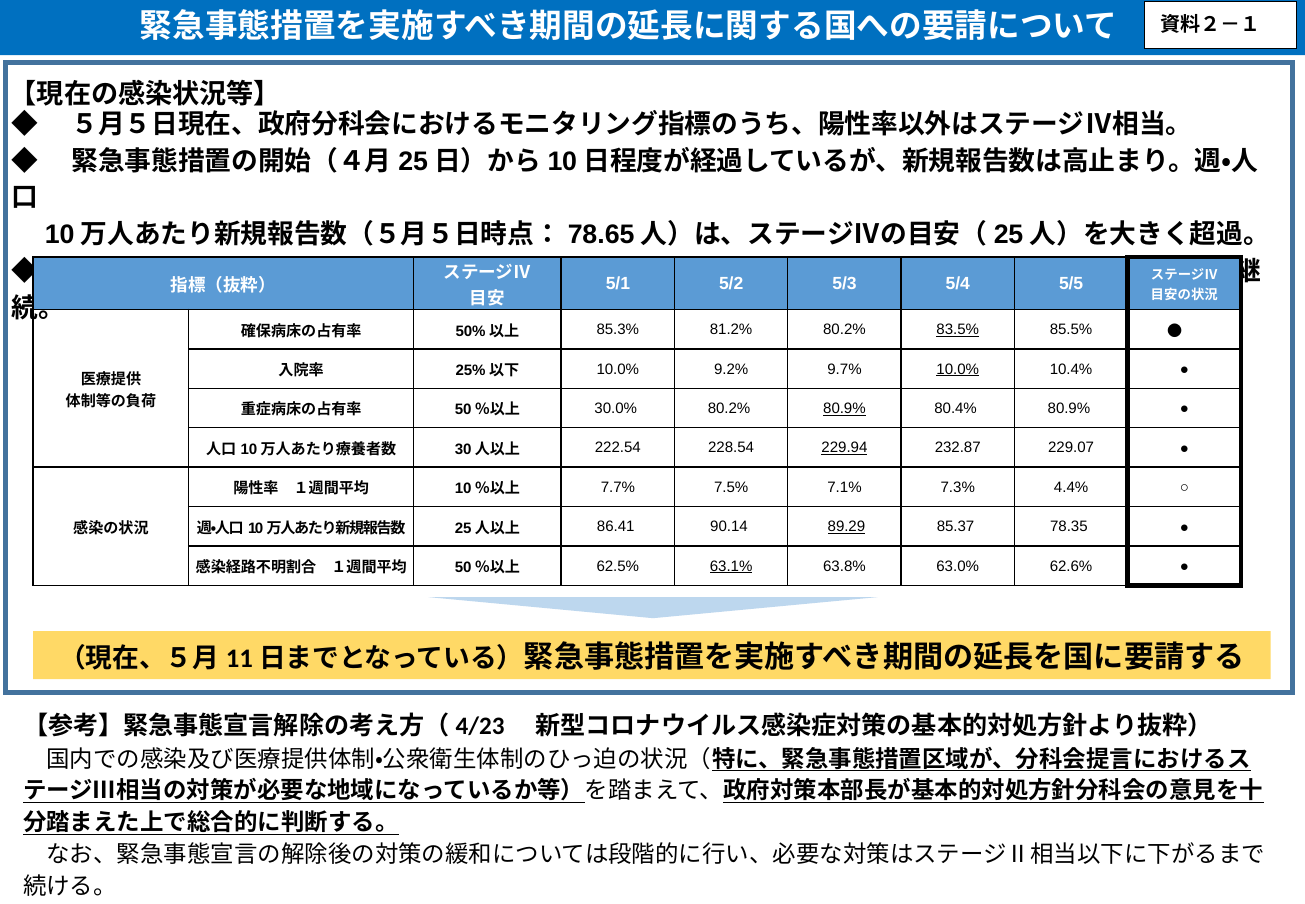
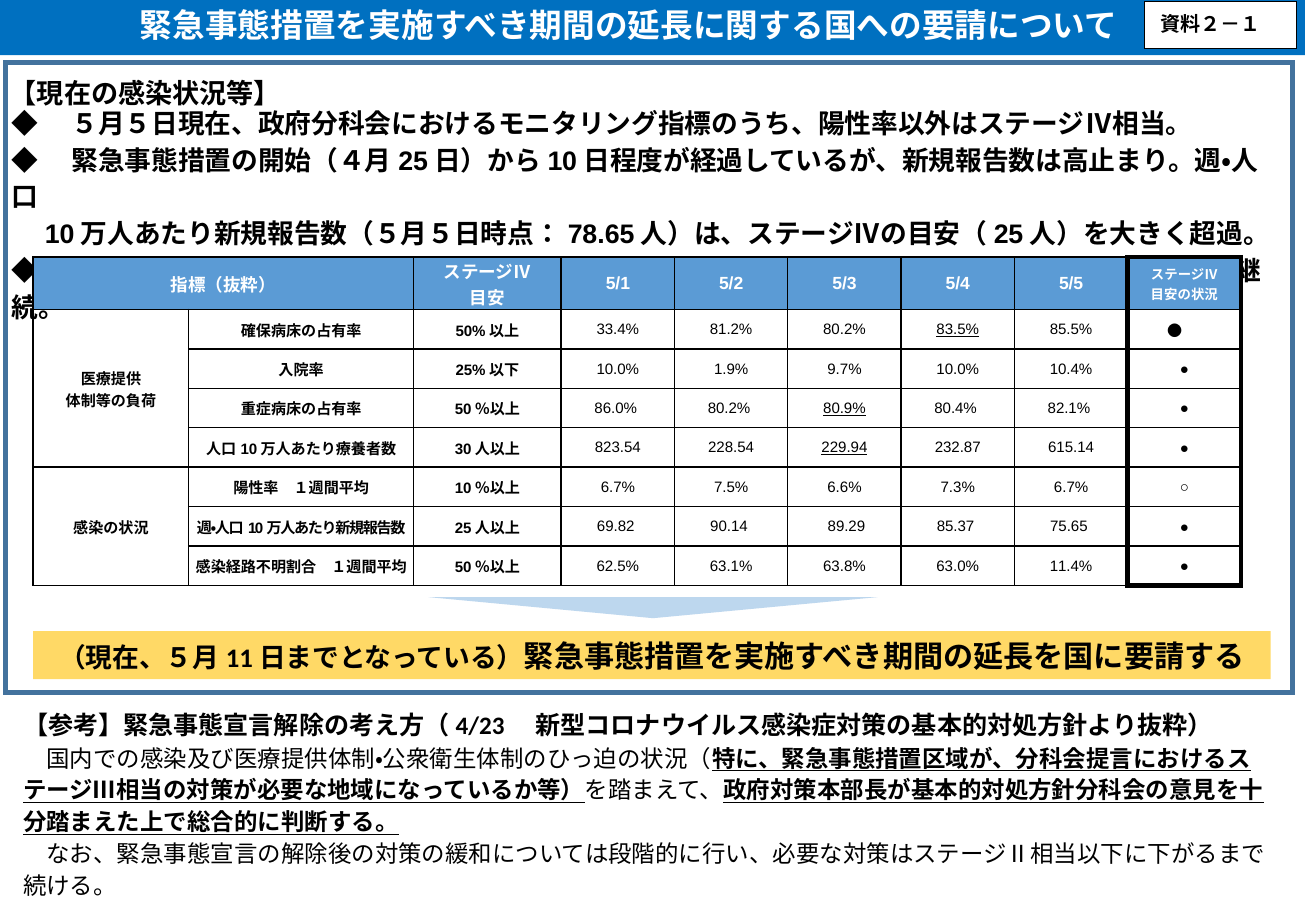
85.3%: 85.3% -> 33.4% (618, 330)
9.2%: 9.2% -> 1.9% (731, 369)
10.0% underline: present -> none (958, 369)
30.0%: 30.0% -> 86.0% (616, 408)
80.4% 80.9%: 80.9% -> 82.1% (1069, 408)
222.54: 222.54 -> 823.54 (618, 448)
229.07: 229.07 -> 615.14 (1071, 448)
7.7%: 7.7% -> 6.7% (618, 487)
7.1%: 7.1% -> 6.6% (845, 487)
7.3% 4.4%: 4.4% -> 6.7% (1071, 487)
86.41: 86.41 -> 69.82 (616, 527)
89.29 underline: present -> none (846, 527)
78.35: 78.35 -> 75.65 (1069, 527)
63.1% underline: present -> none (731, 566)
62.6%: 62.6% -> 11.4% (1071, 566)
